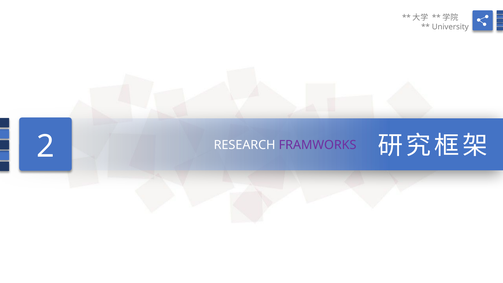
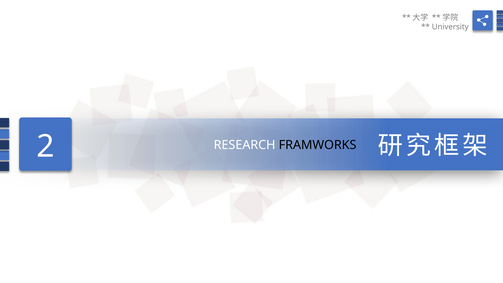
FRAMWORKS colour: purple -> black (318, 145)
